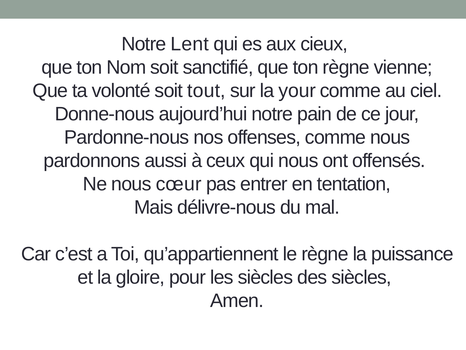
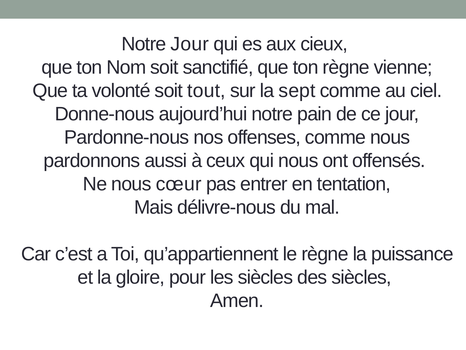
Notre Lent: Lent -> Jour (190, 44)
your: your -> sept (297, 91)
